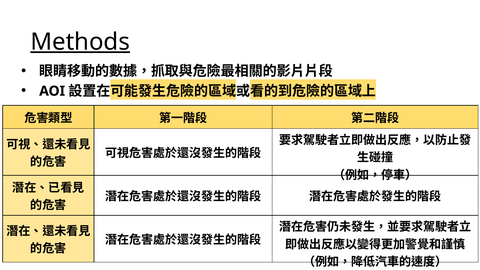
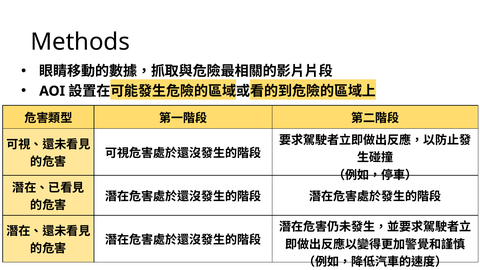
Methods underline: present -> none (80, 42)
